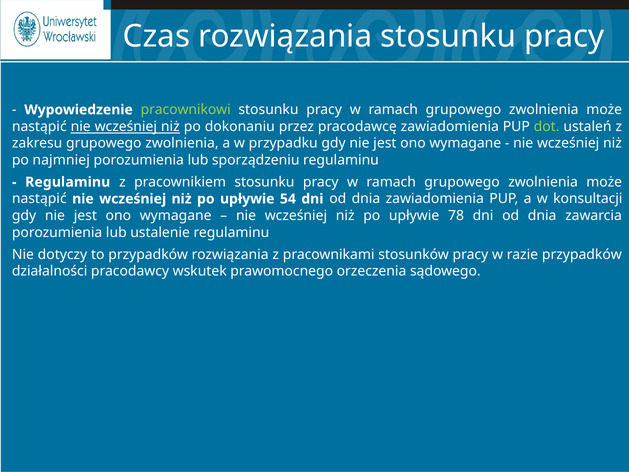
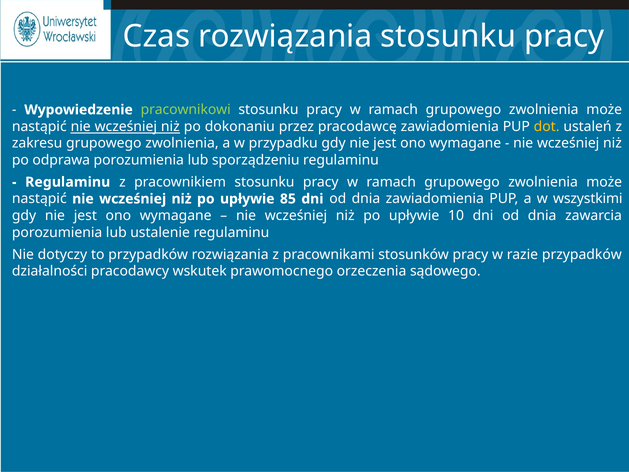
dot colour: light green -> yellow (547, 126)
najmniej: najmniej -> odprawa (61, 160)
54: 54 -> 85 (288, 199)
konsultacji: konsultacji -> wszystkimi (588, 199)
78: 78 -> 10 (456, 216)
